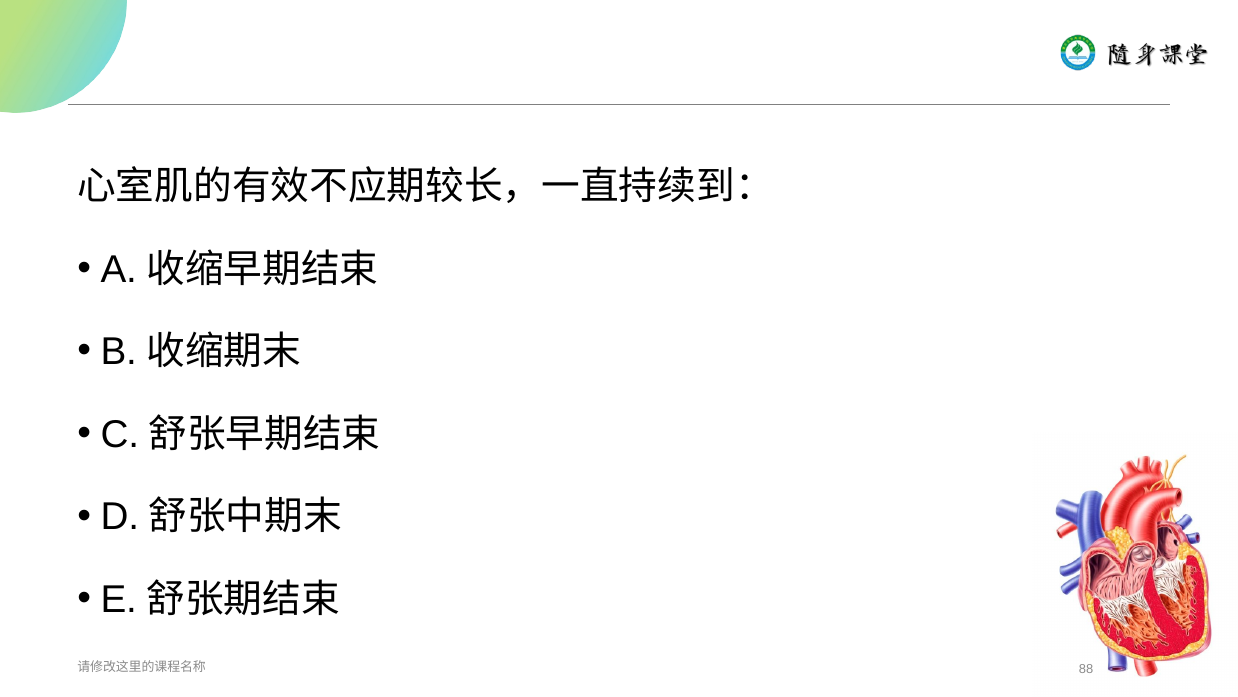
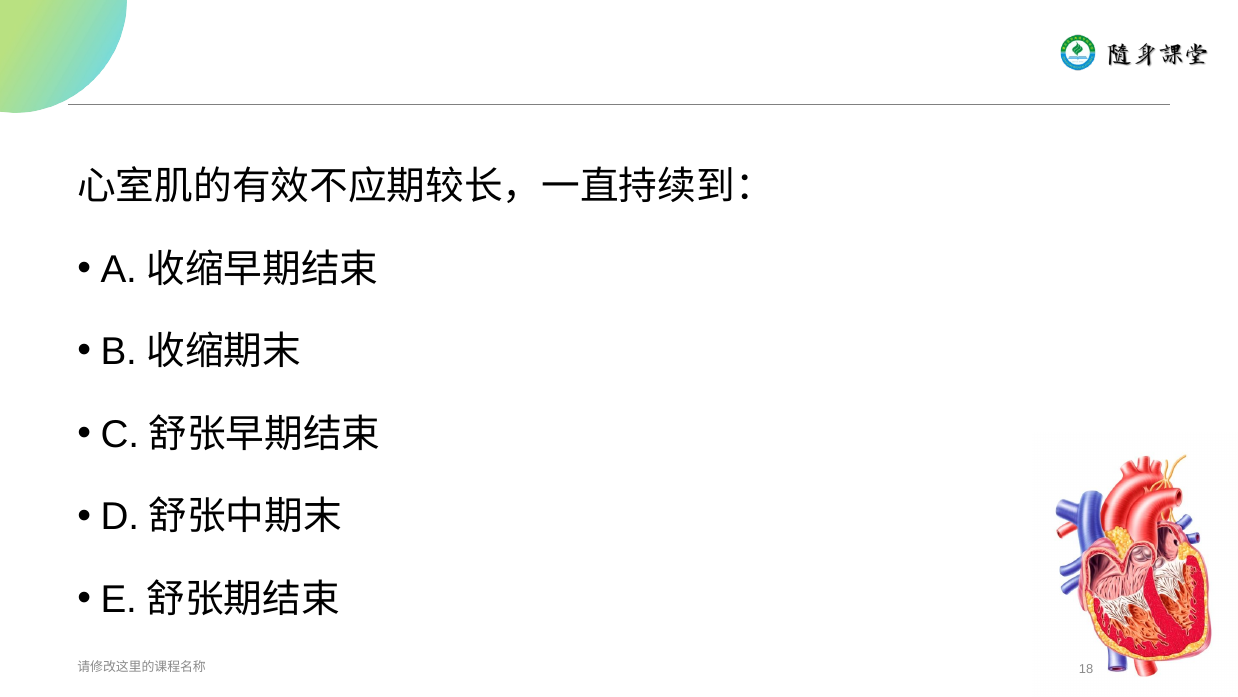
88: 88 -> 18 (1086, 668)
